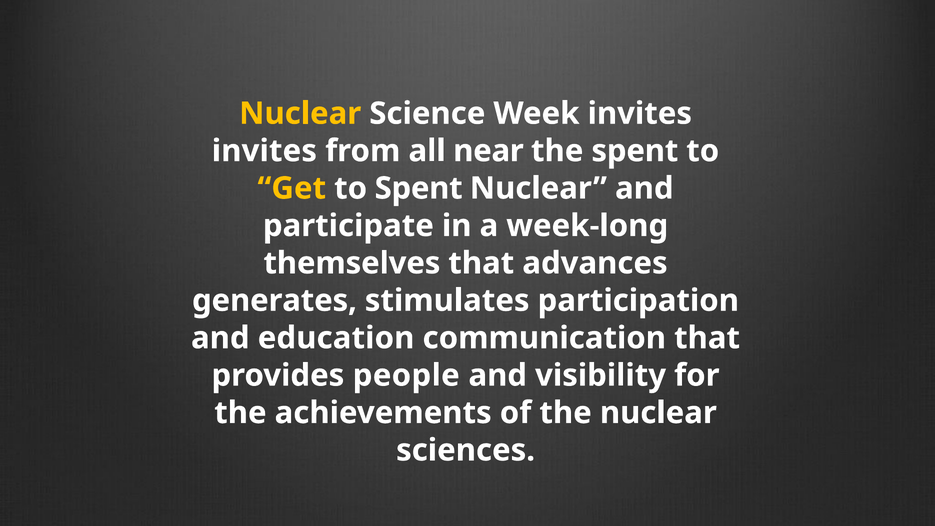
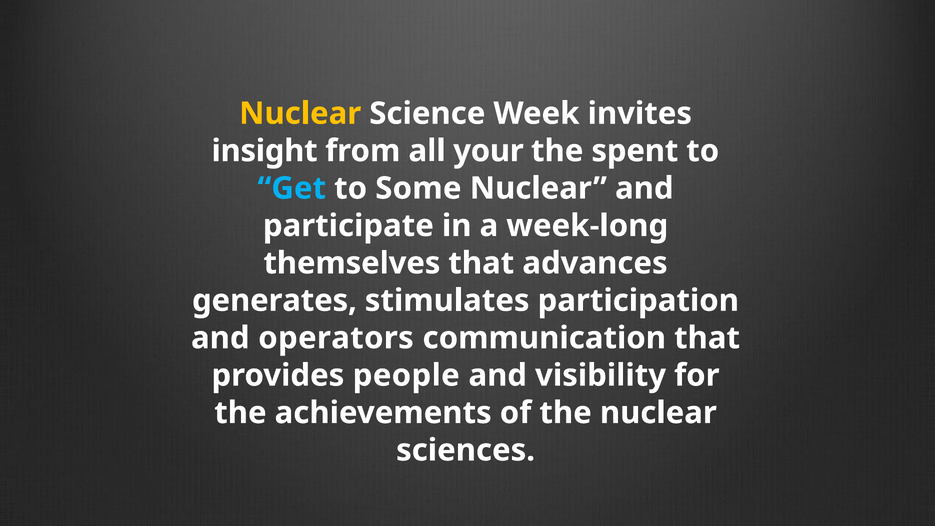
invites: invites -> insight (265, 151)
near: near -> your (488, 151)
Get colour: yellow -> light blue (292, 188)
to Spent: Spent -> Some (418, 188)
education: education -> operators (336, 338)
